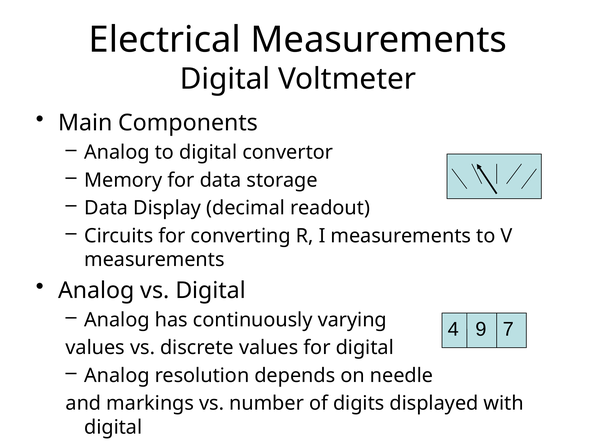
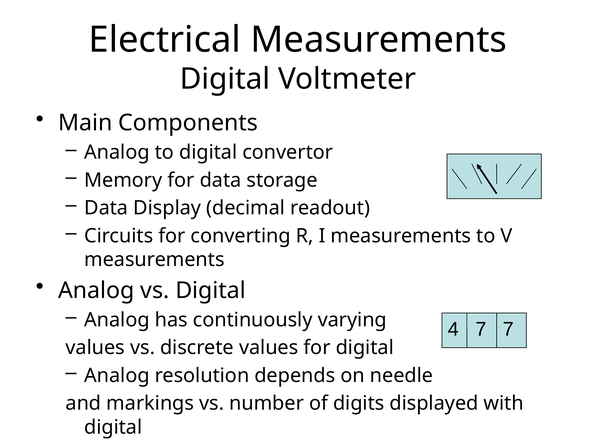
4 9: 9 -> 7 (481, 329)
